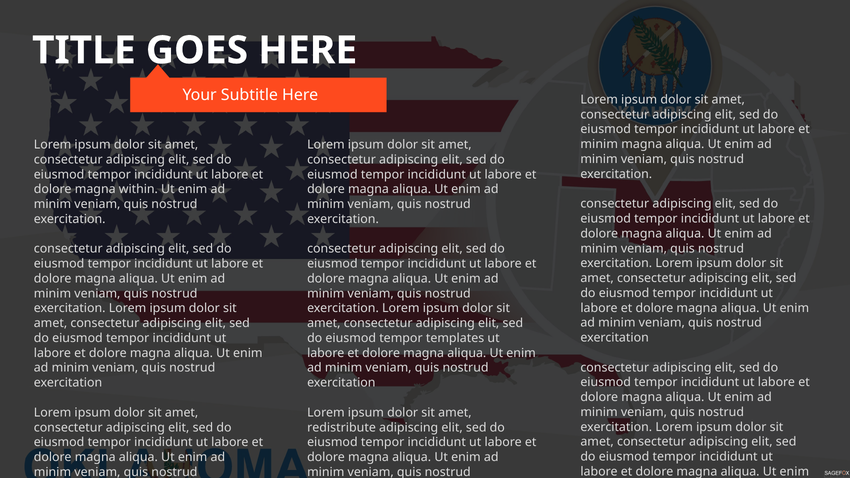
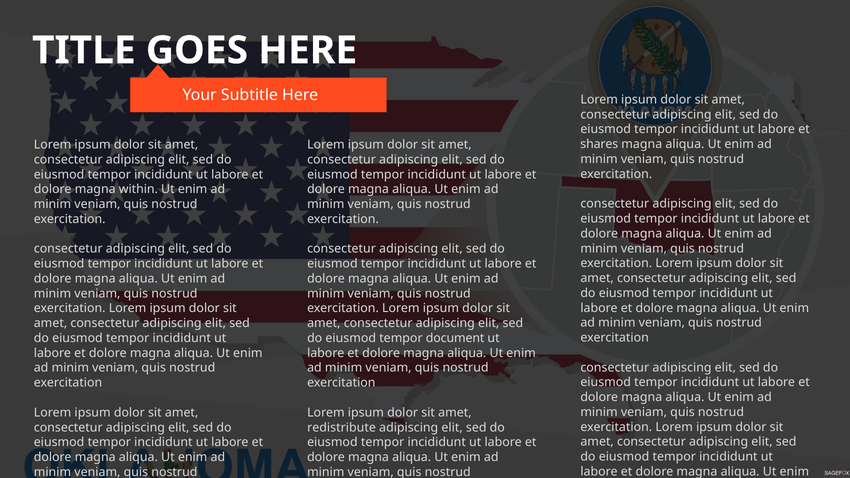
minim: minim -> shares (599, 144)
templates: templates -> document (455, 338)
